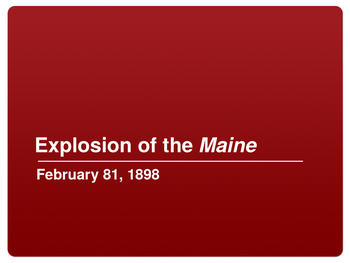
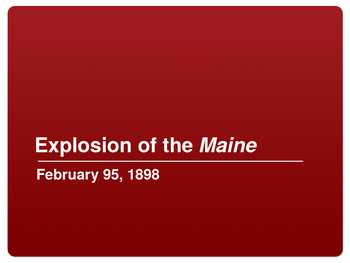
81: 81 -> 95 (113, 174)
